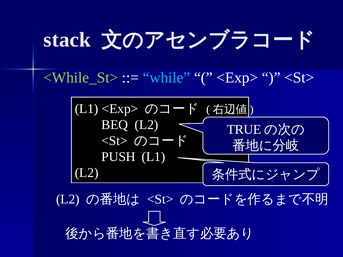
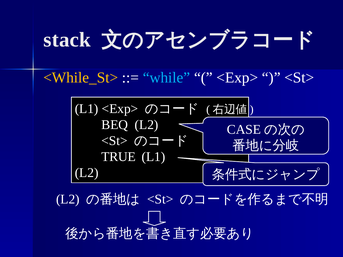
<While_St> colour: light green -> yellow (81, 78)
TRUE: TRUE -> CASE (244, 130)
PUSH: PUSH -> TRUE (119, 157)
